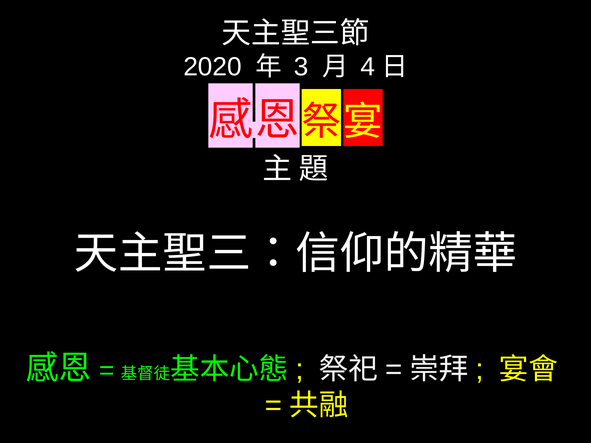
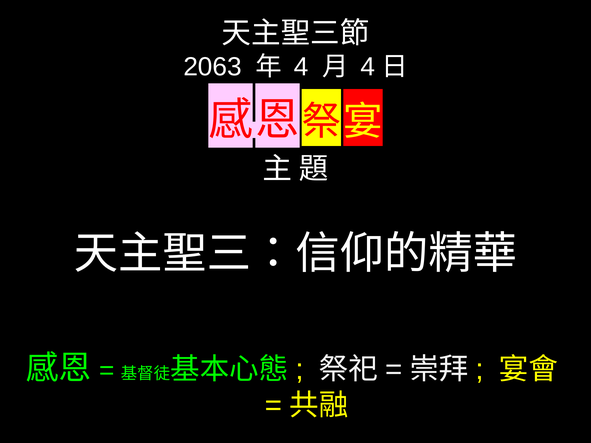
2020: 2020 -> 2063 (213, 67)
3: 3 -> 4 (301, 67)
